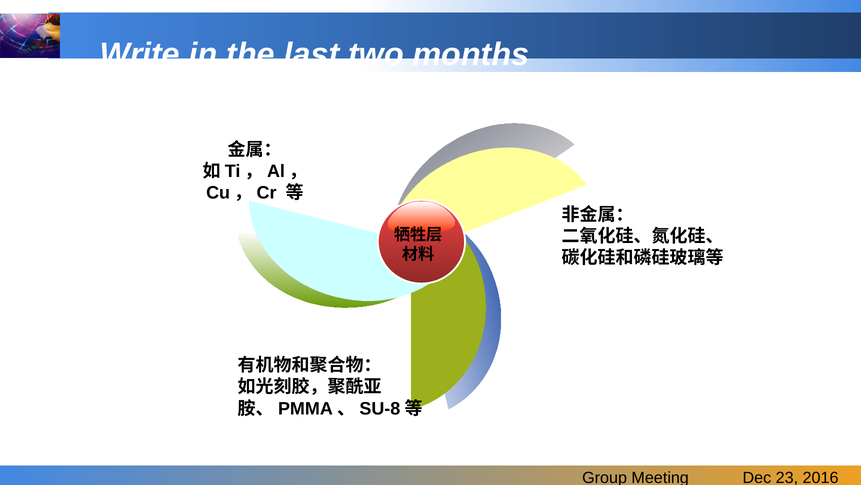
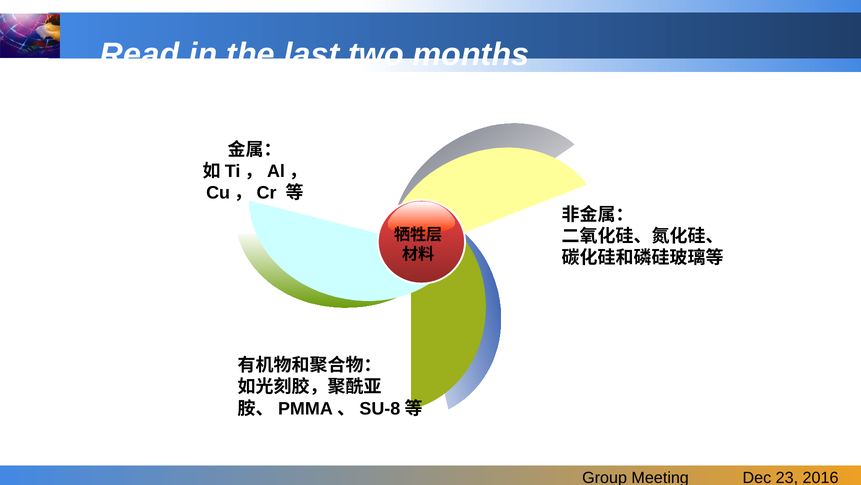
Write: Write -> Read (140, 54)
